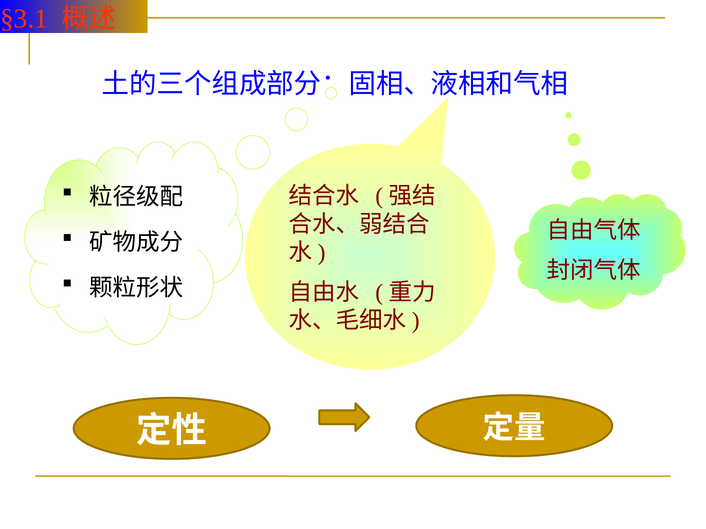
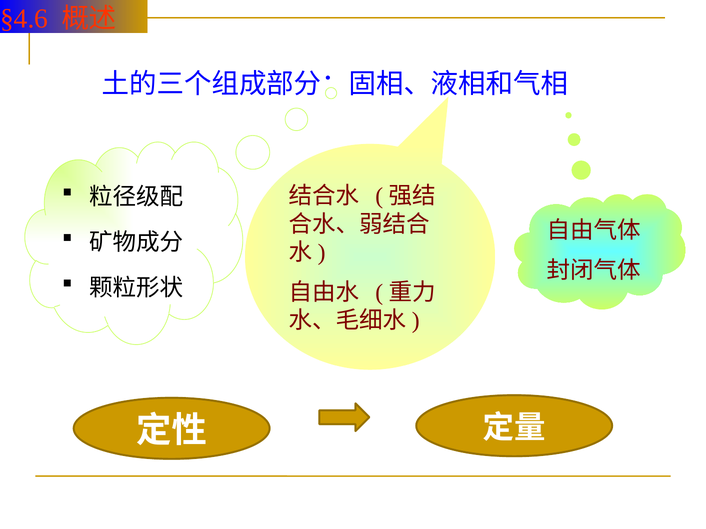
§3.1: §3.1 -> §4.6 (24, 18)
